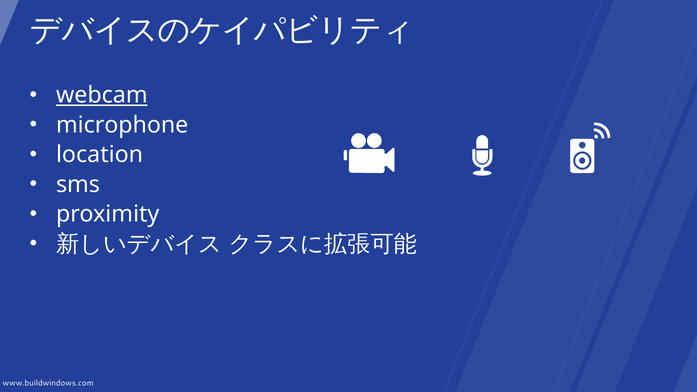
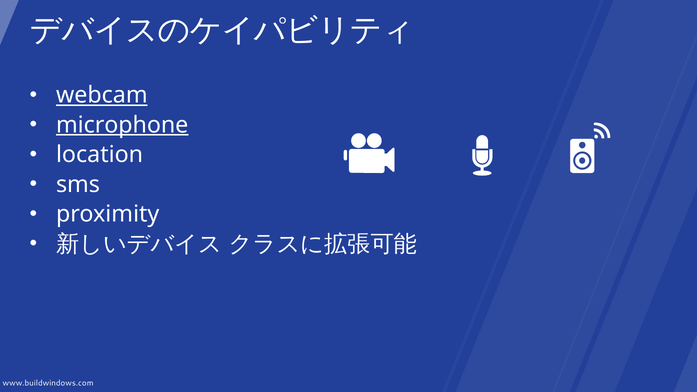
microphone underline: none -> present (122, 125)
